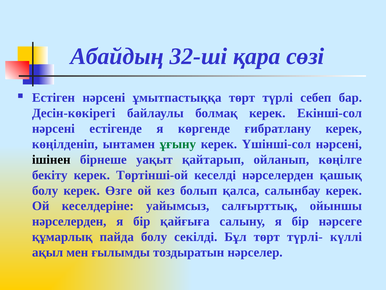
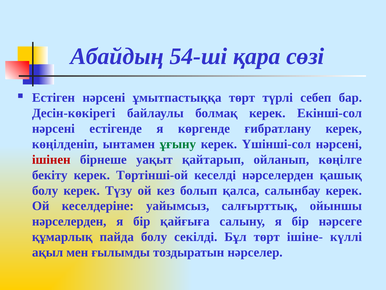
32-ші: 32-ші -> 54-ші (198, 56)
ішінен colour: black -> red (51, 159)
Өзге: Өзге -> Түзу (119, 190)
түрлі-: түрлі- -> ішіне- (305, 237)
